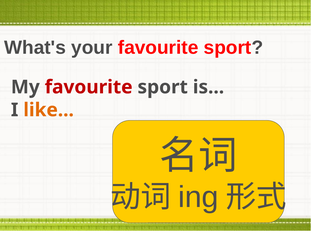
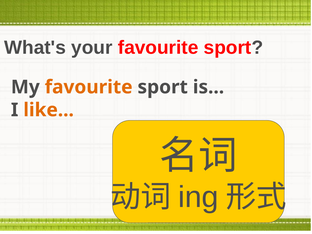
favourite colour: red -> orange (89, 87)
